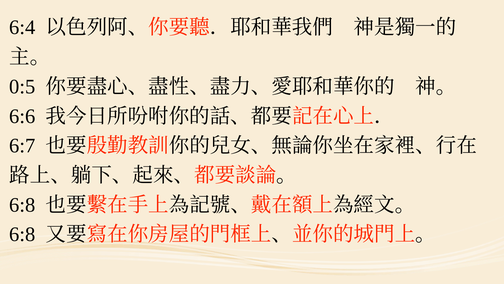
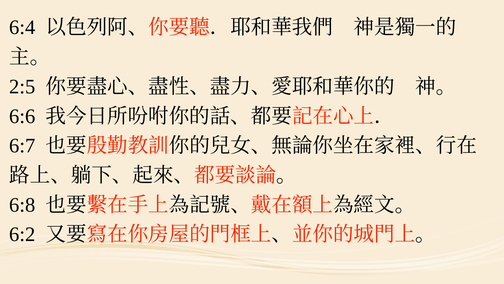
0:5: 0:5 -> 2:5 (22, 86)
6:8: 6:8 -> 6:2 (22, 234)
